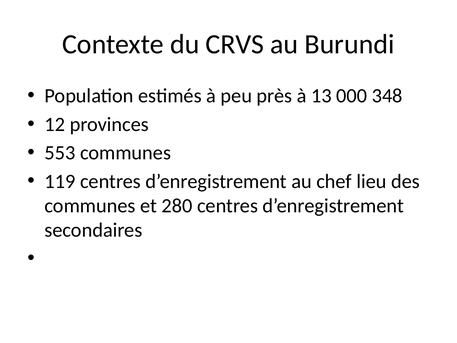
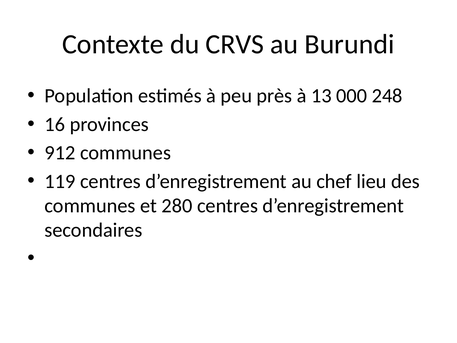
348: 348 -> 248 (387, 96)
12: 12 -> 16 (55, 124)
553: 553 -> 912 (60, 153)
